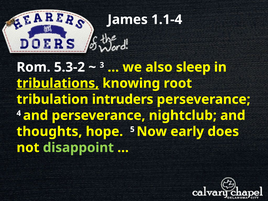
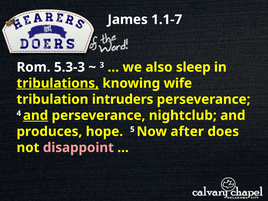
1.1-4: 1.1-4 -> 1.1-7 (167, 20)
5.3-2: 5.3-2 -> 5.3-3 (69, 67)
root: root -> wife (178, 83)
and underline: none -> present (36, 115)
thoughts: thoughts -> produces (49, 132)
early: early -> after (187, 132)
disappoint colour: light green -> pink (78, 148)
